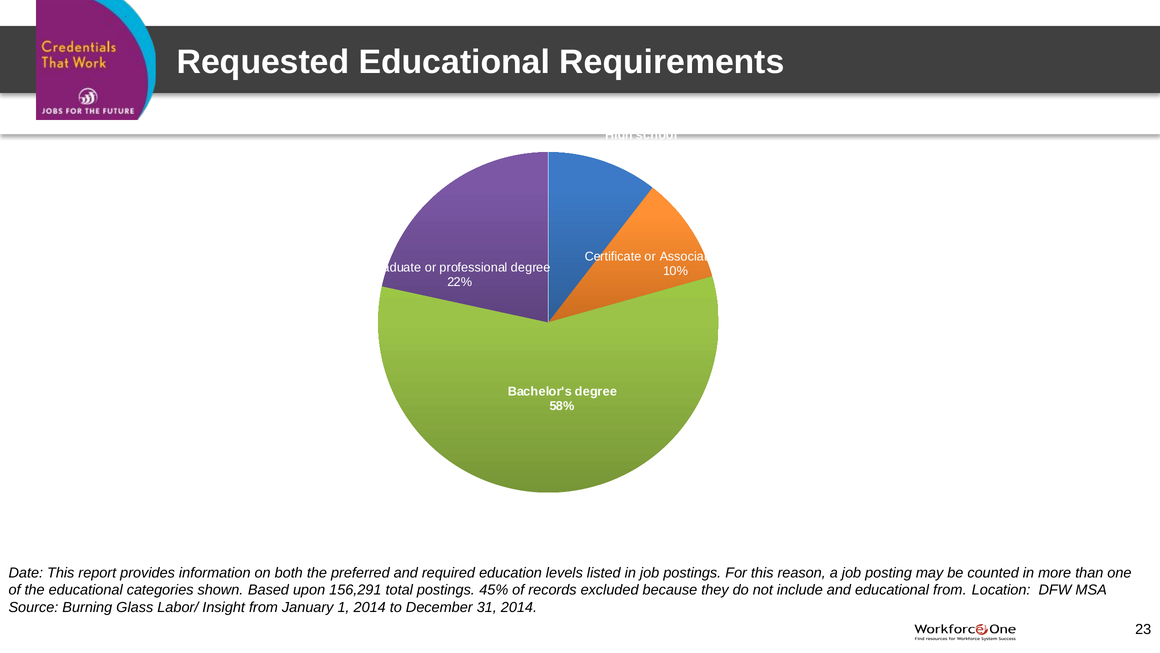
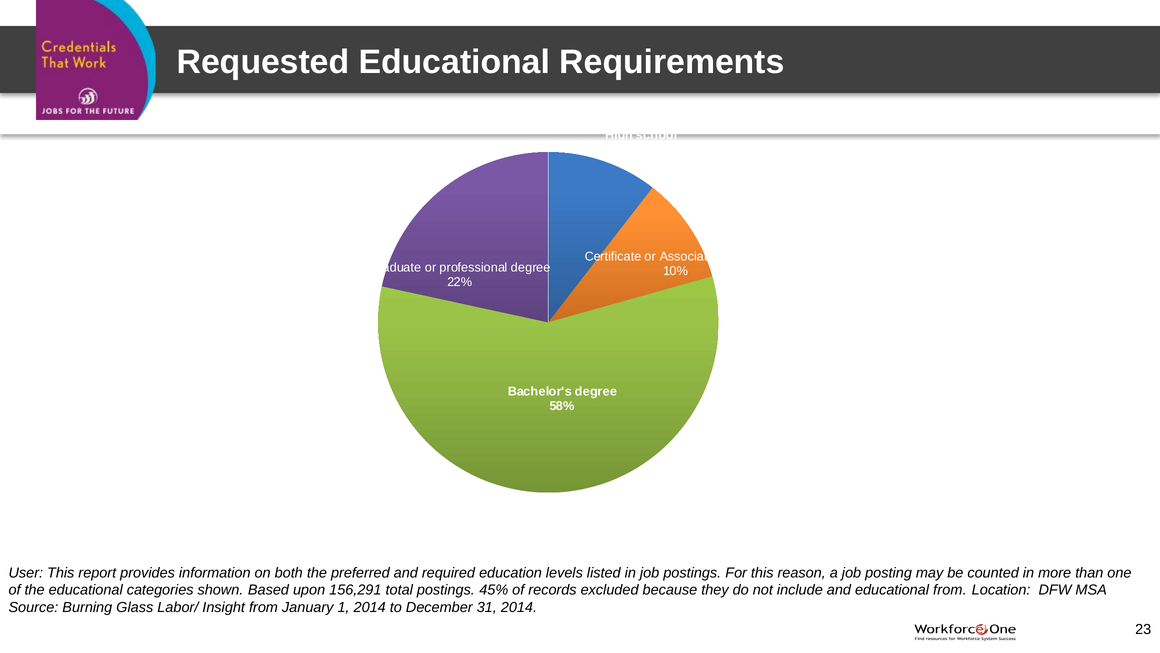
Date: Date -> User (26, 572)
